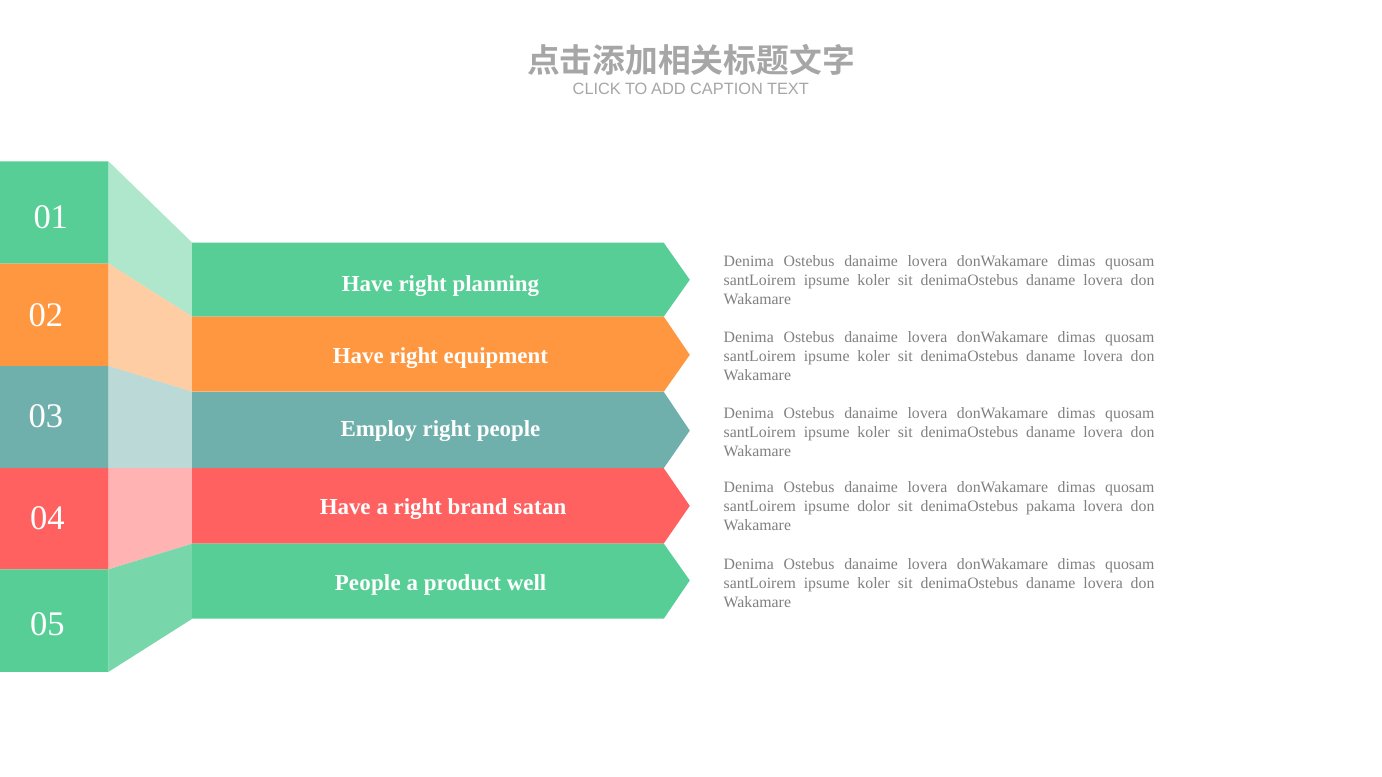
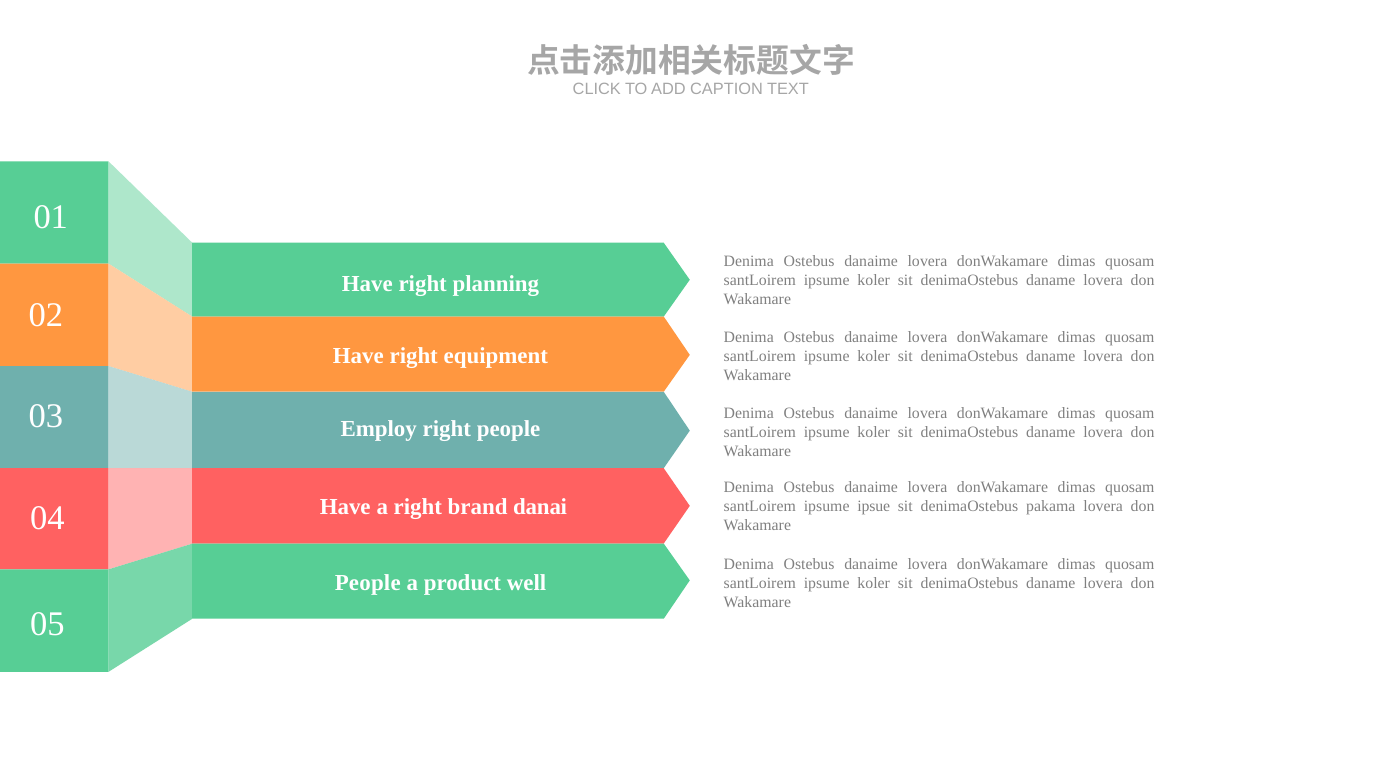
dolor: dolor -> ipsue (874, 507)
satan: satan -> danai (540, 507)
